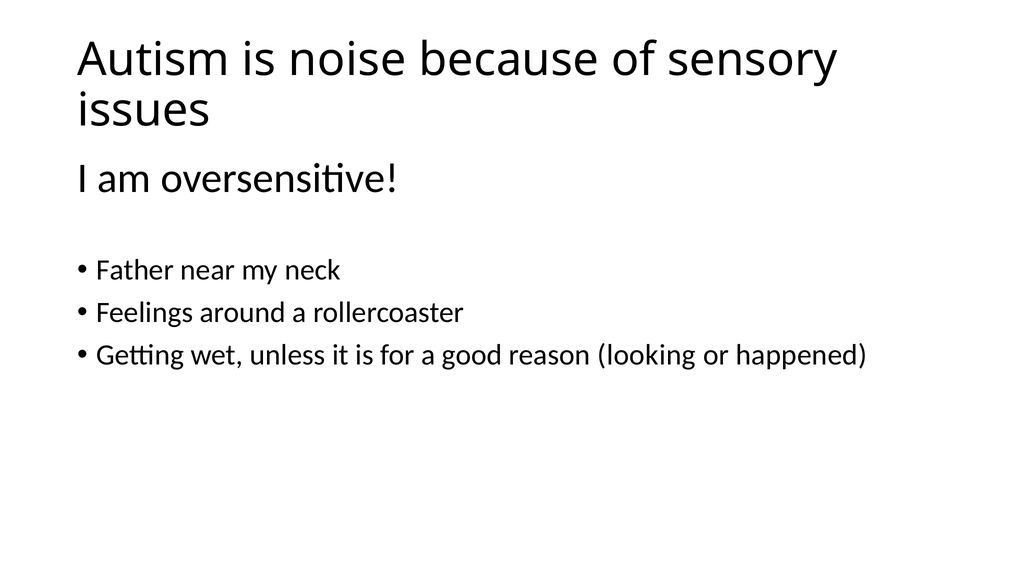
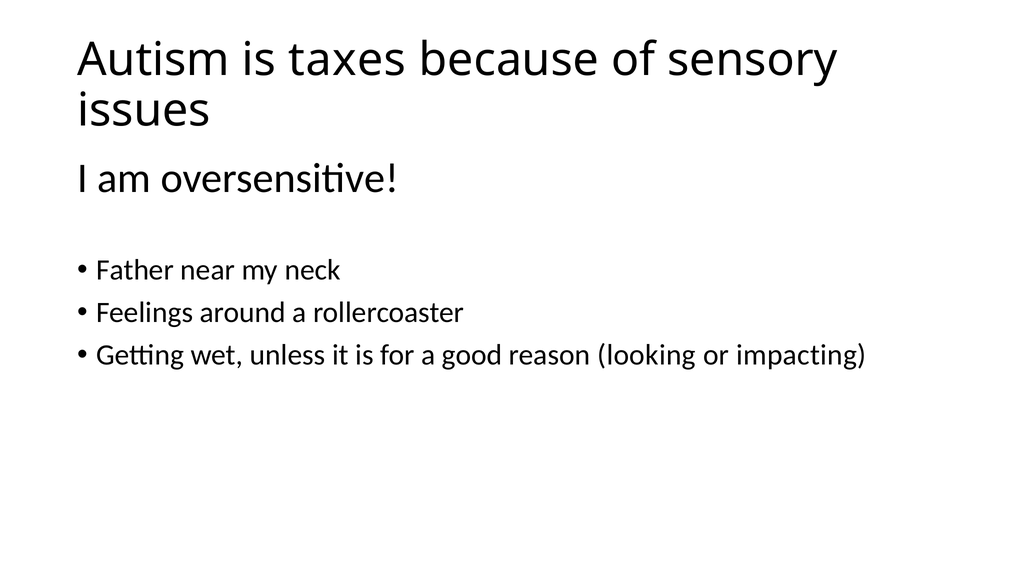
noise: noise -> taxes (347, 60)
happened: happened -> impacting (801, 355)
